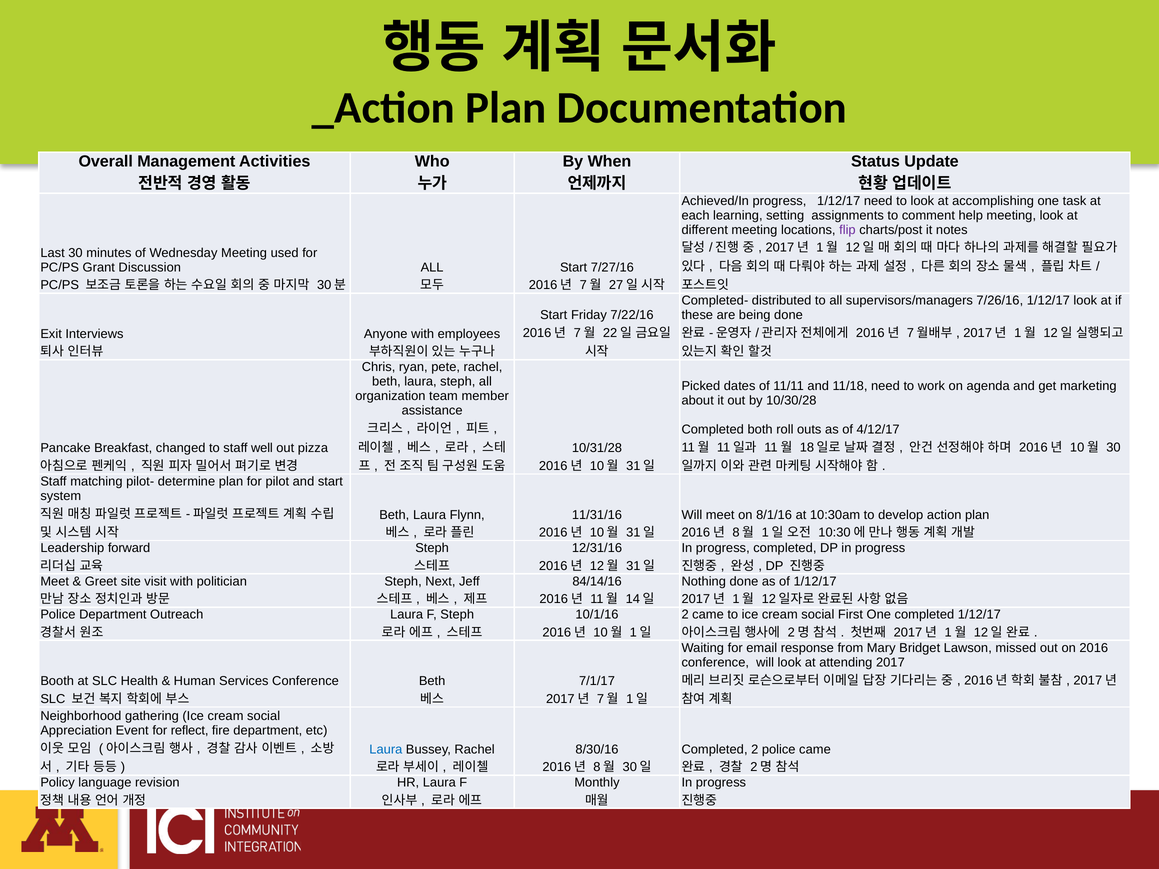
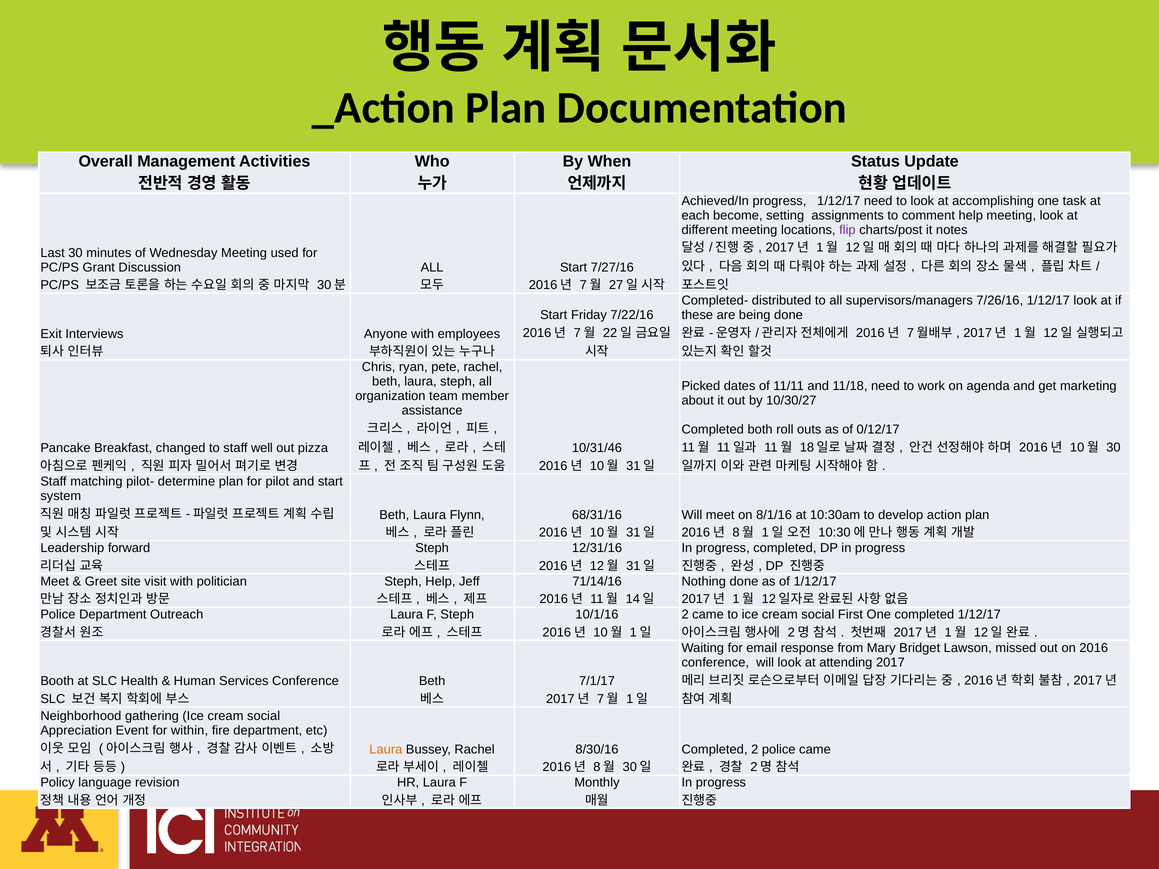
learning: learning -> become (738, 215)
10/30/28: 10/30/28 -> 10/30/27 (791, 401)
4/12/17: 4/12/17 -> 0/12/17 (878, 430)
10/31/28: 10/31/28 -> 10/31/46 (597, 448)
11/31/16: 11/31/16 -> 68/31/16 (597, 515)
Steph Next: Next -> Help (440, 582)
84/14/16: 84/14/16 -> 71/14/16 (597, 582)
reflect: reflect -> within (189, 731)
Laura colour: blue -> orange (386, 750)
